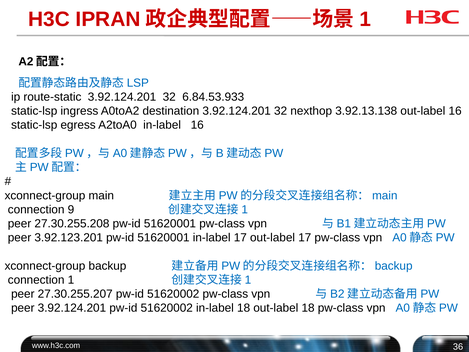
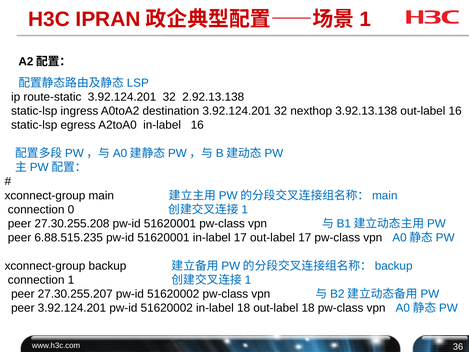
6.84.53.933: 6.84.53.933 -> 2.92.13.138 (213, 97)
9: 9 -> 0 (71, 209)
3.92.123.201: 3.92.123.201 -> 6.88.515.235 (69, 238)
